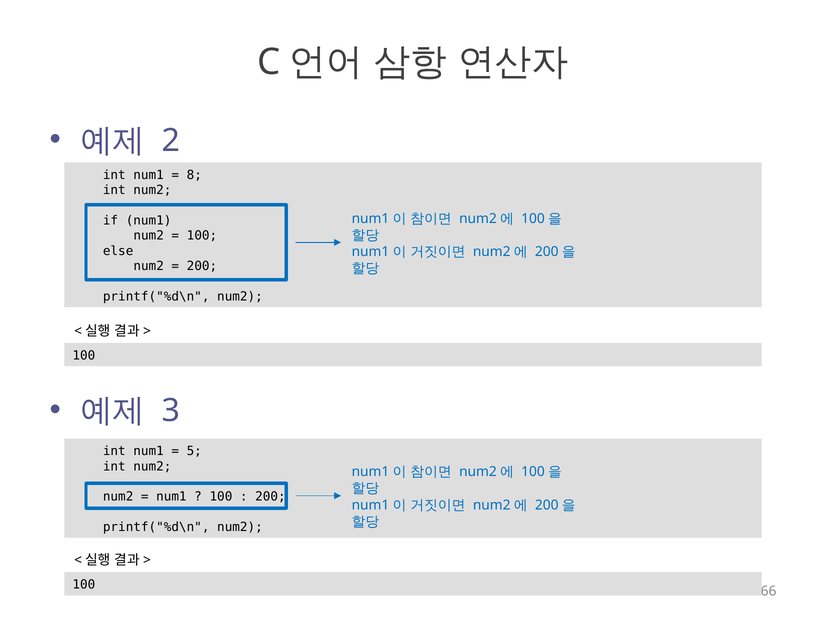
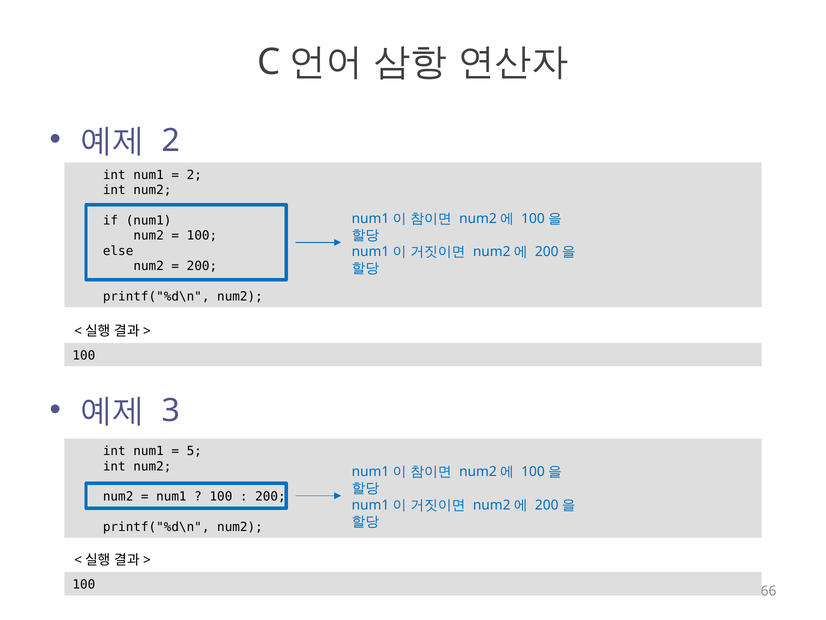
8: 8 -> 2 (194, 175)
